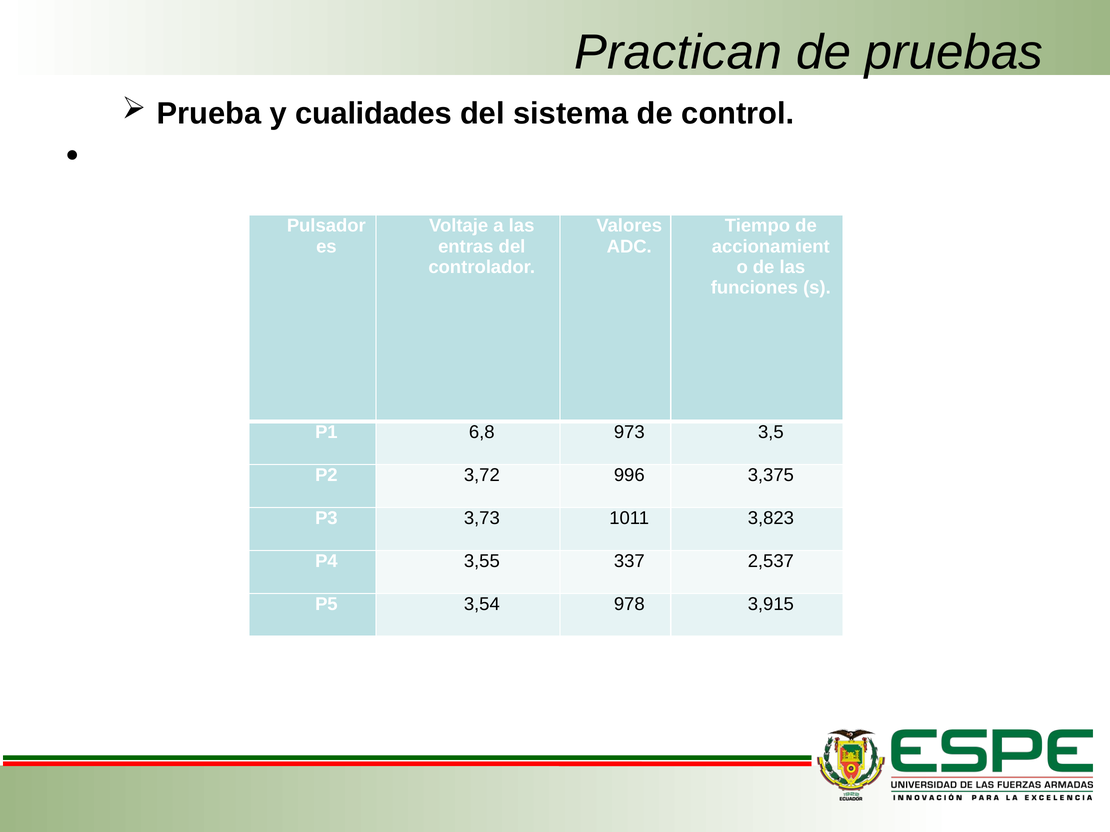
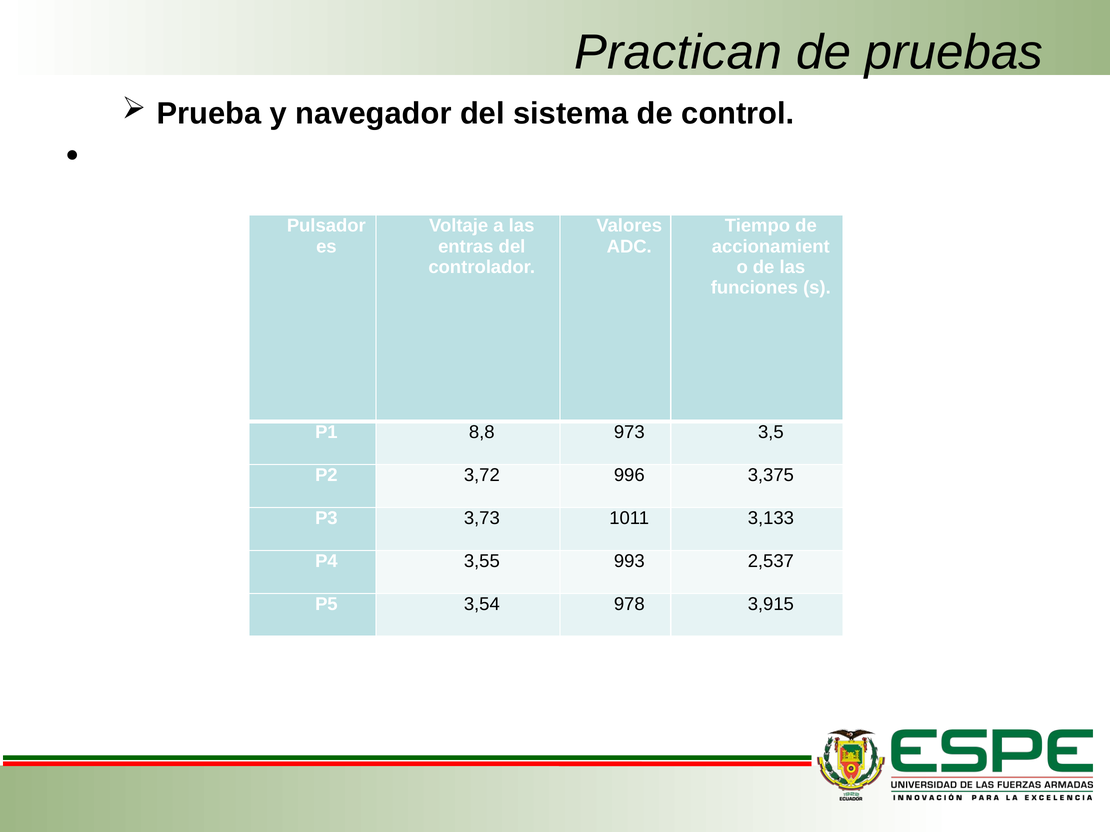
cualidades: cualidades -> navegador (373, 114)
6,8: 6,8 -> 8,8 (482, 432)
3,823: 3,823 -> 3,133 (771, 518)
337: 337 -> 993 (629, 561)
